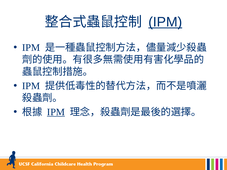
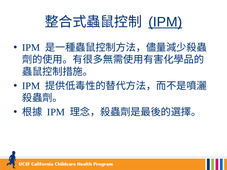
IPM underline: present -> none (56, 112)
